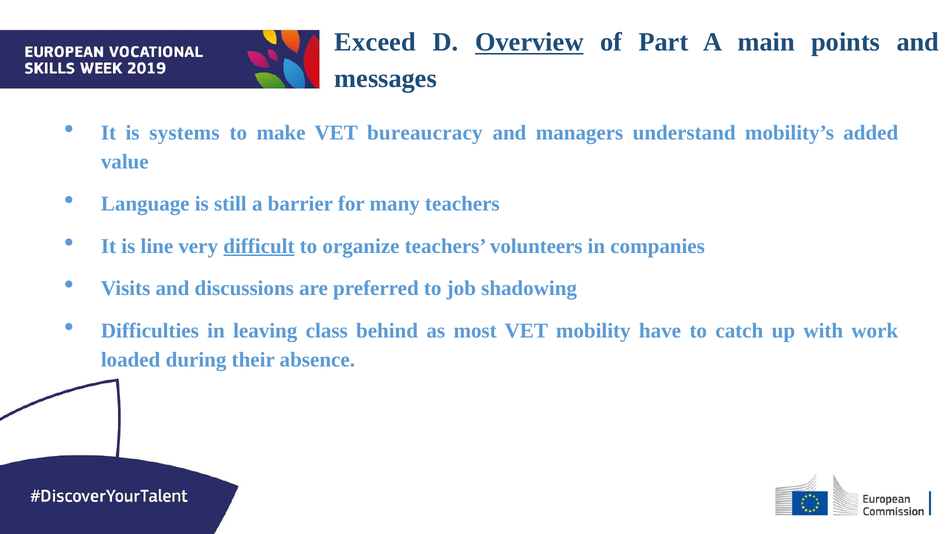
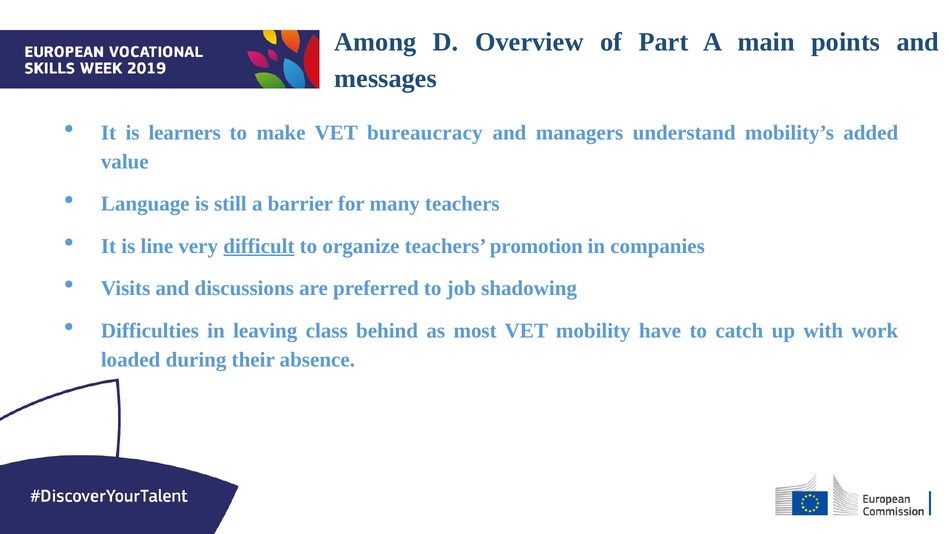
Exceed: Exceed -> Among (375, 42)
Overview underline: present -> none (529, 42)
systems: systems -> learners (185, 133)
volunteers: volunteers -> promotion (536, 246)
